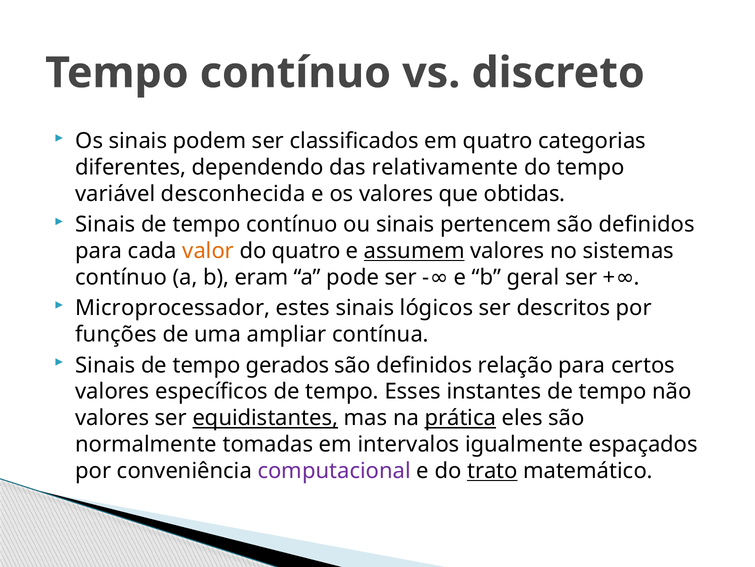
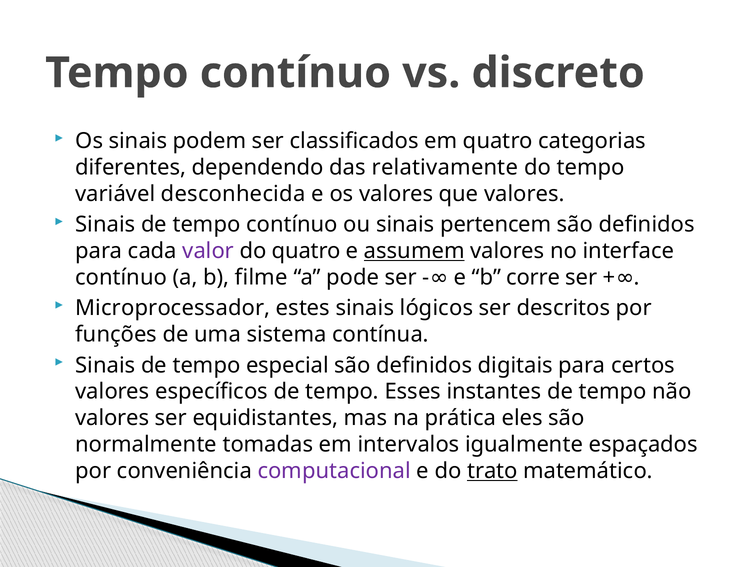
que obtidas: obtidas -> valores (524, 194)
valor colour: orange -> purple (208, 251)
sistemas: sistemas -> interface (628, 251)
eram: eram -> filme (261, 277)
geral: geral -> corre (533, 277)
ampliar: ampliar -> sistema (287, 334)
gerados: gerados -> especial (287, 365)
relação: relação -> digitais (515, 365)
equidistantes underline: present -> none (265, 418)
prática underline: present -> none (460, 418)
